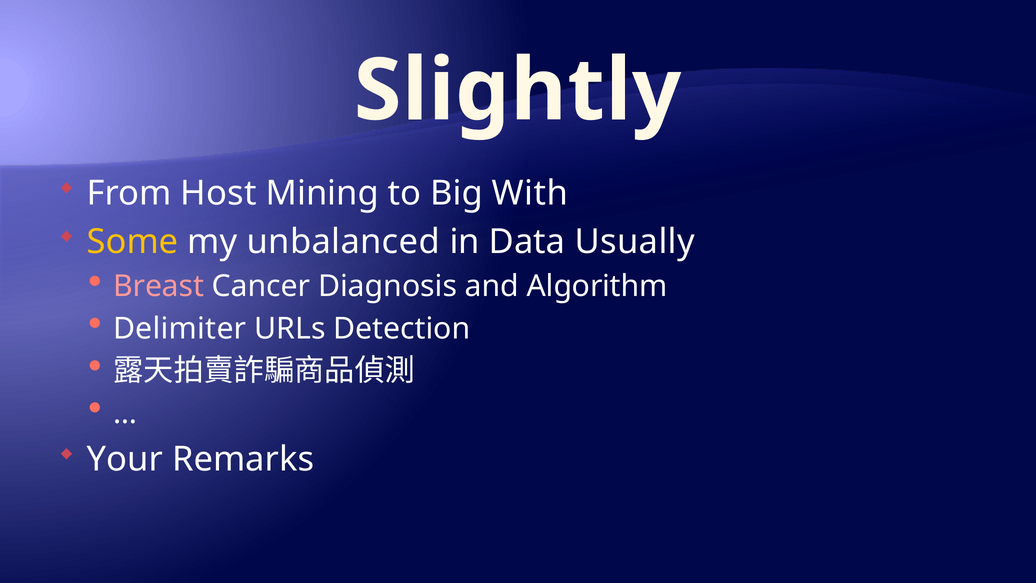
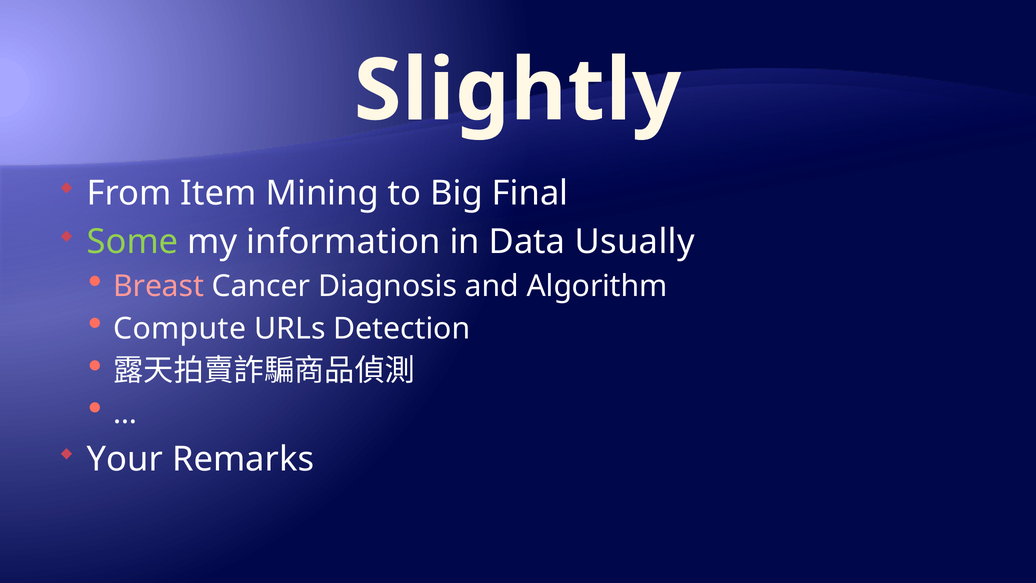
Host: Host -> Item (219, 193)
With: With -> Final (530, 193)
Some colour: yellow -> light green (133, 242)
unbalanced: unbalanced -> information (343, 242)
Delimiter: Delimiter -> Compute (180, 329)
